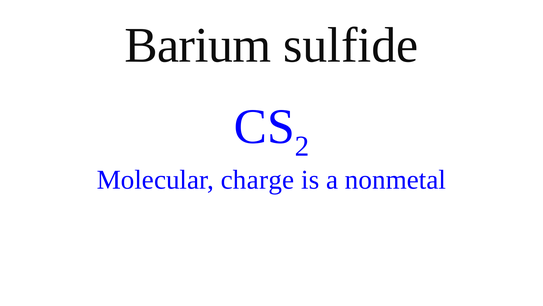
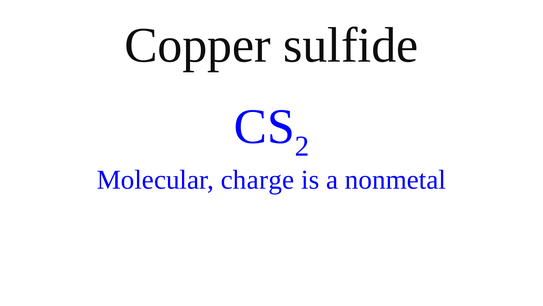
Barium: Barium -> Copper (198, 45)
